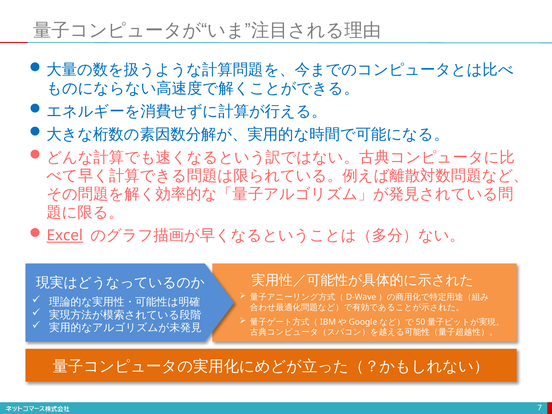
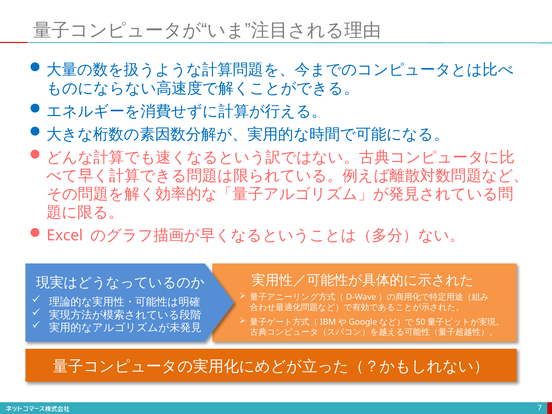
Excel underline: present -> none (65, 236)
